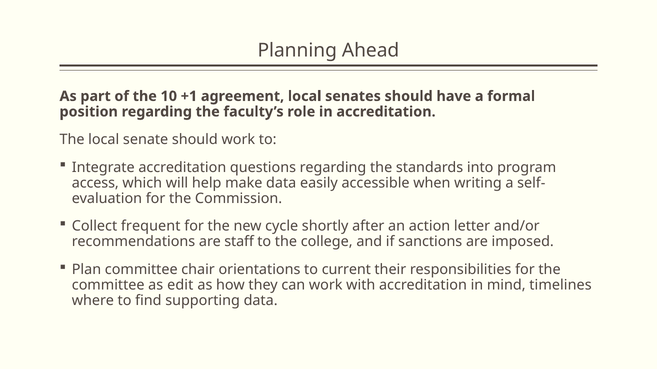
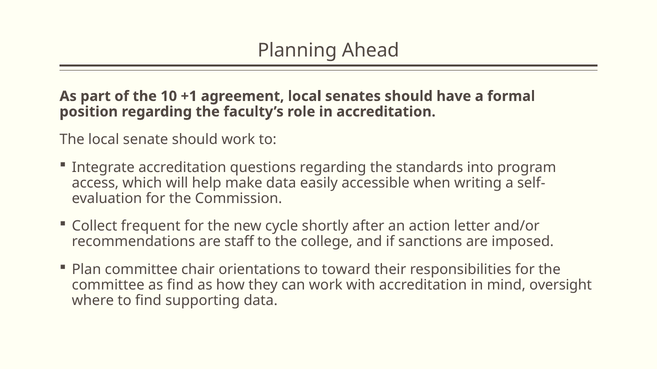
current: current -> toward (346, 270)
as edit: edit -> find (180, 285)
timelines: timelines -> oversight (561, 285)
